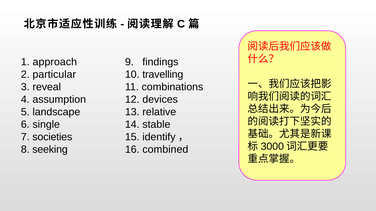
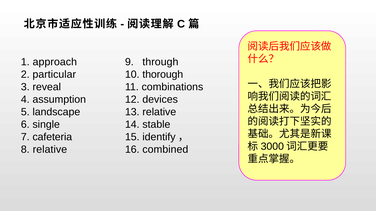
findings: findings -> through (160, 62)
travelling: travelling -> thorough (163, 75)
societies: societies -> cafeteria (52, 137)
8 seeking: seeking -> relative (50, 150)
